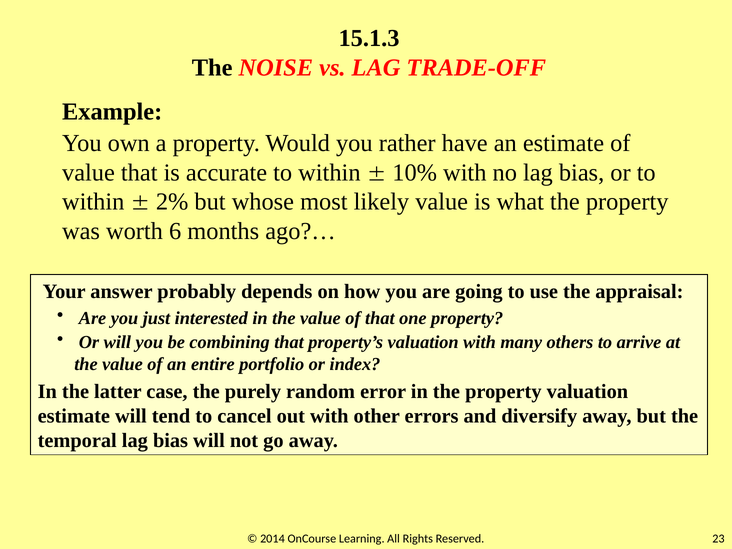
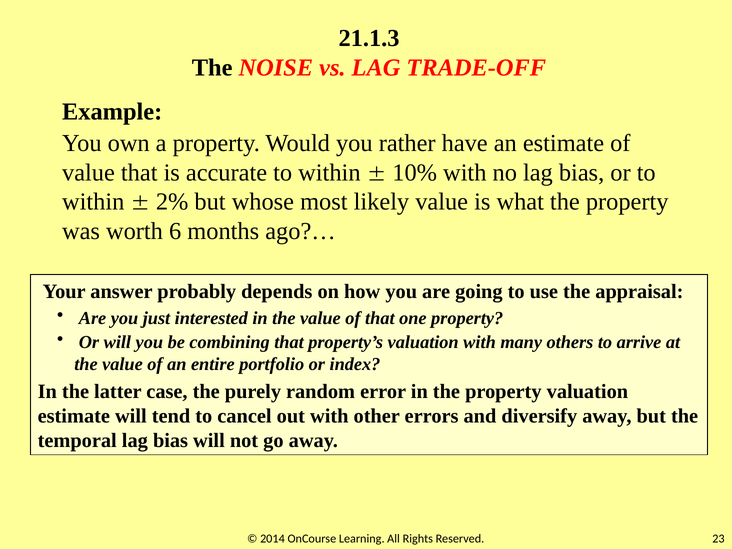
15.1.3: 15.1.3 -> 21.1.3 (369, 38)
